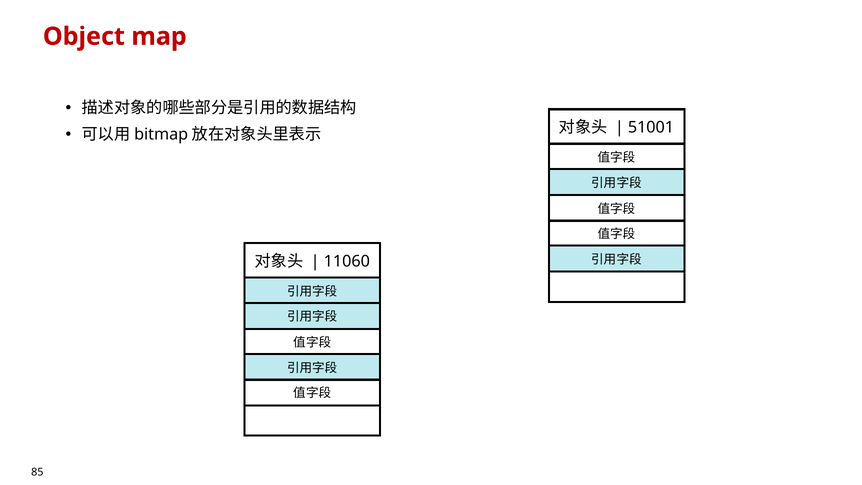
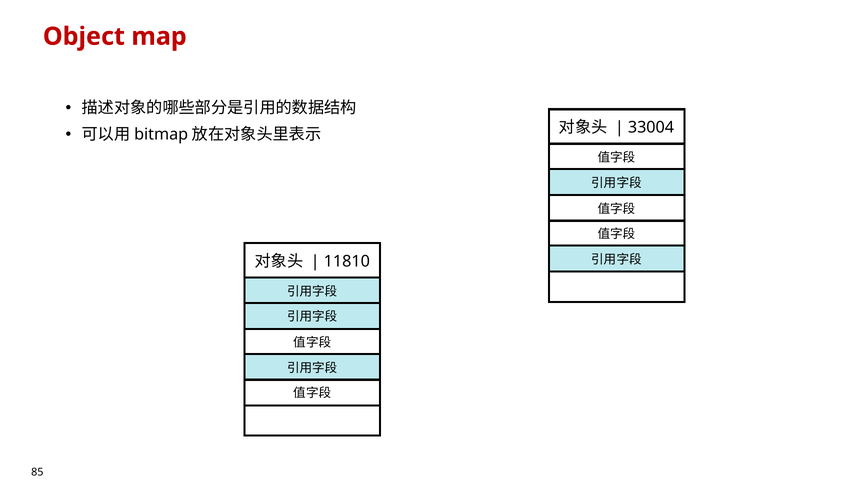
51001: 51001 -> 33004 (651, 128)
11060: 11060 -> 11810 (347, 261)
